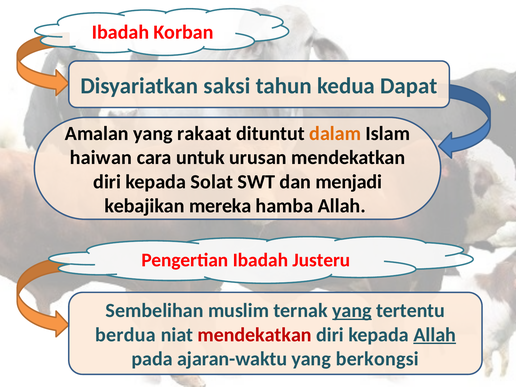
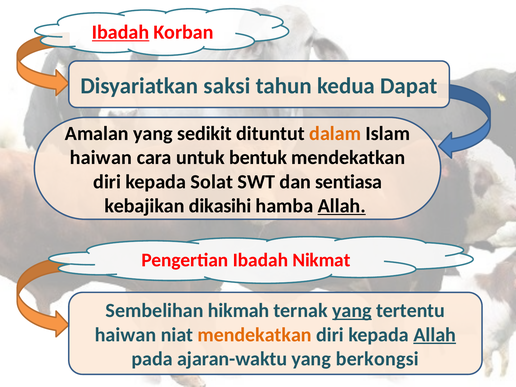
Ibadah underline: none -> present (121, 32)
rakaat: rakaat -> sedikit (204, 134)
urusan: urusan -> bentuk (258, 158)
menjadi: menjadi -> sentiasa (349, 182)
mereka: mereka -> dikasihi (220, 206)
Allah underline: none -> present (342, 206)
Justeru: Justeru -> Nikmat (321, 260)
muslim: muslim -> hikmah (239, 311)
berdua: berdua -> haiwan (125, 335)
mendekatkan colour: red -> orange (255, 335)
